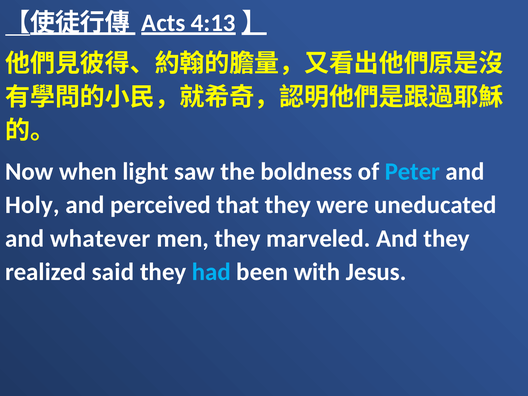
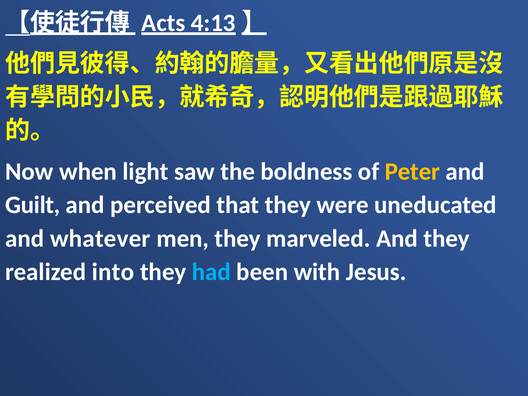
Peter colour: light blue -> yellow (412, 172)
Holy: Holy -> Guilt (33, 205)
said: said -> into (113, 272)
